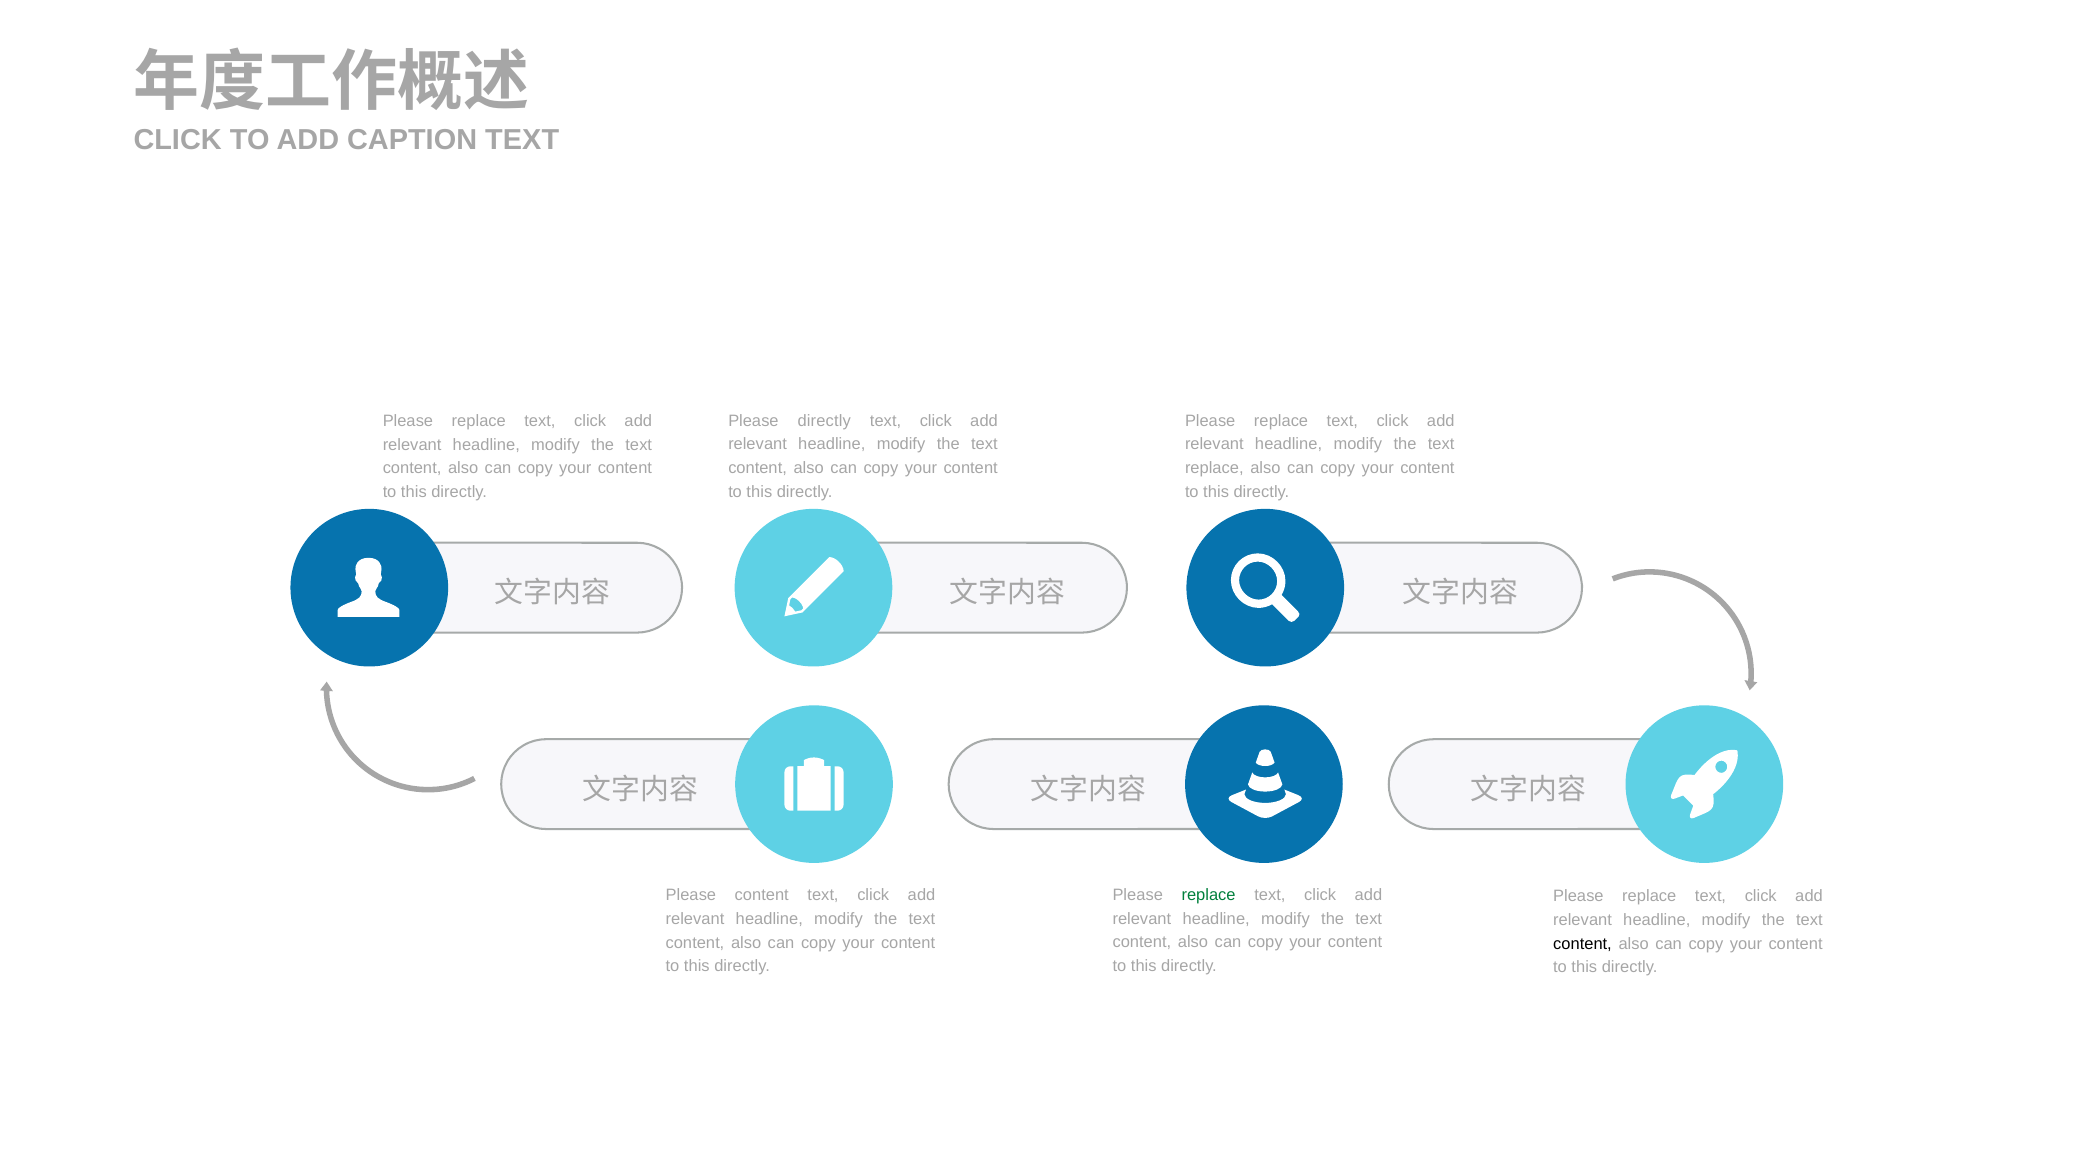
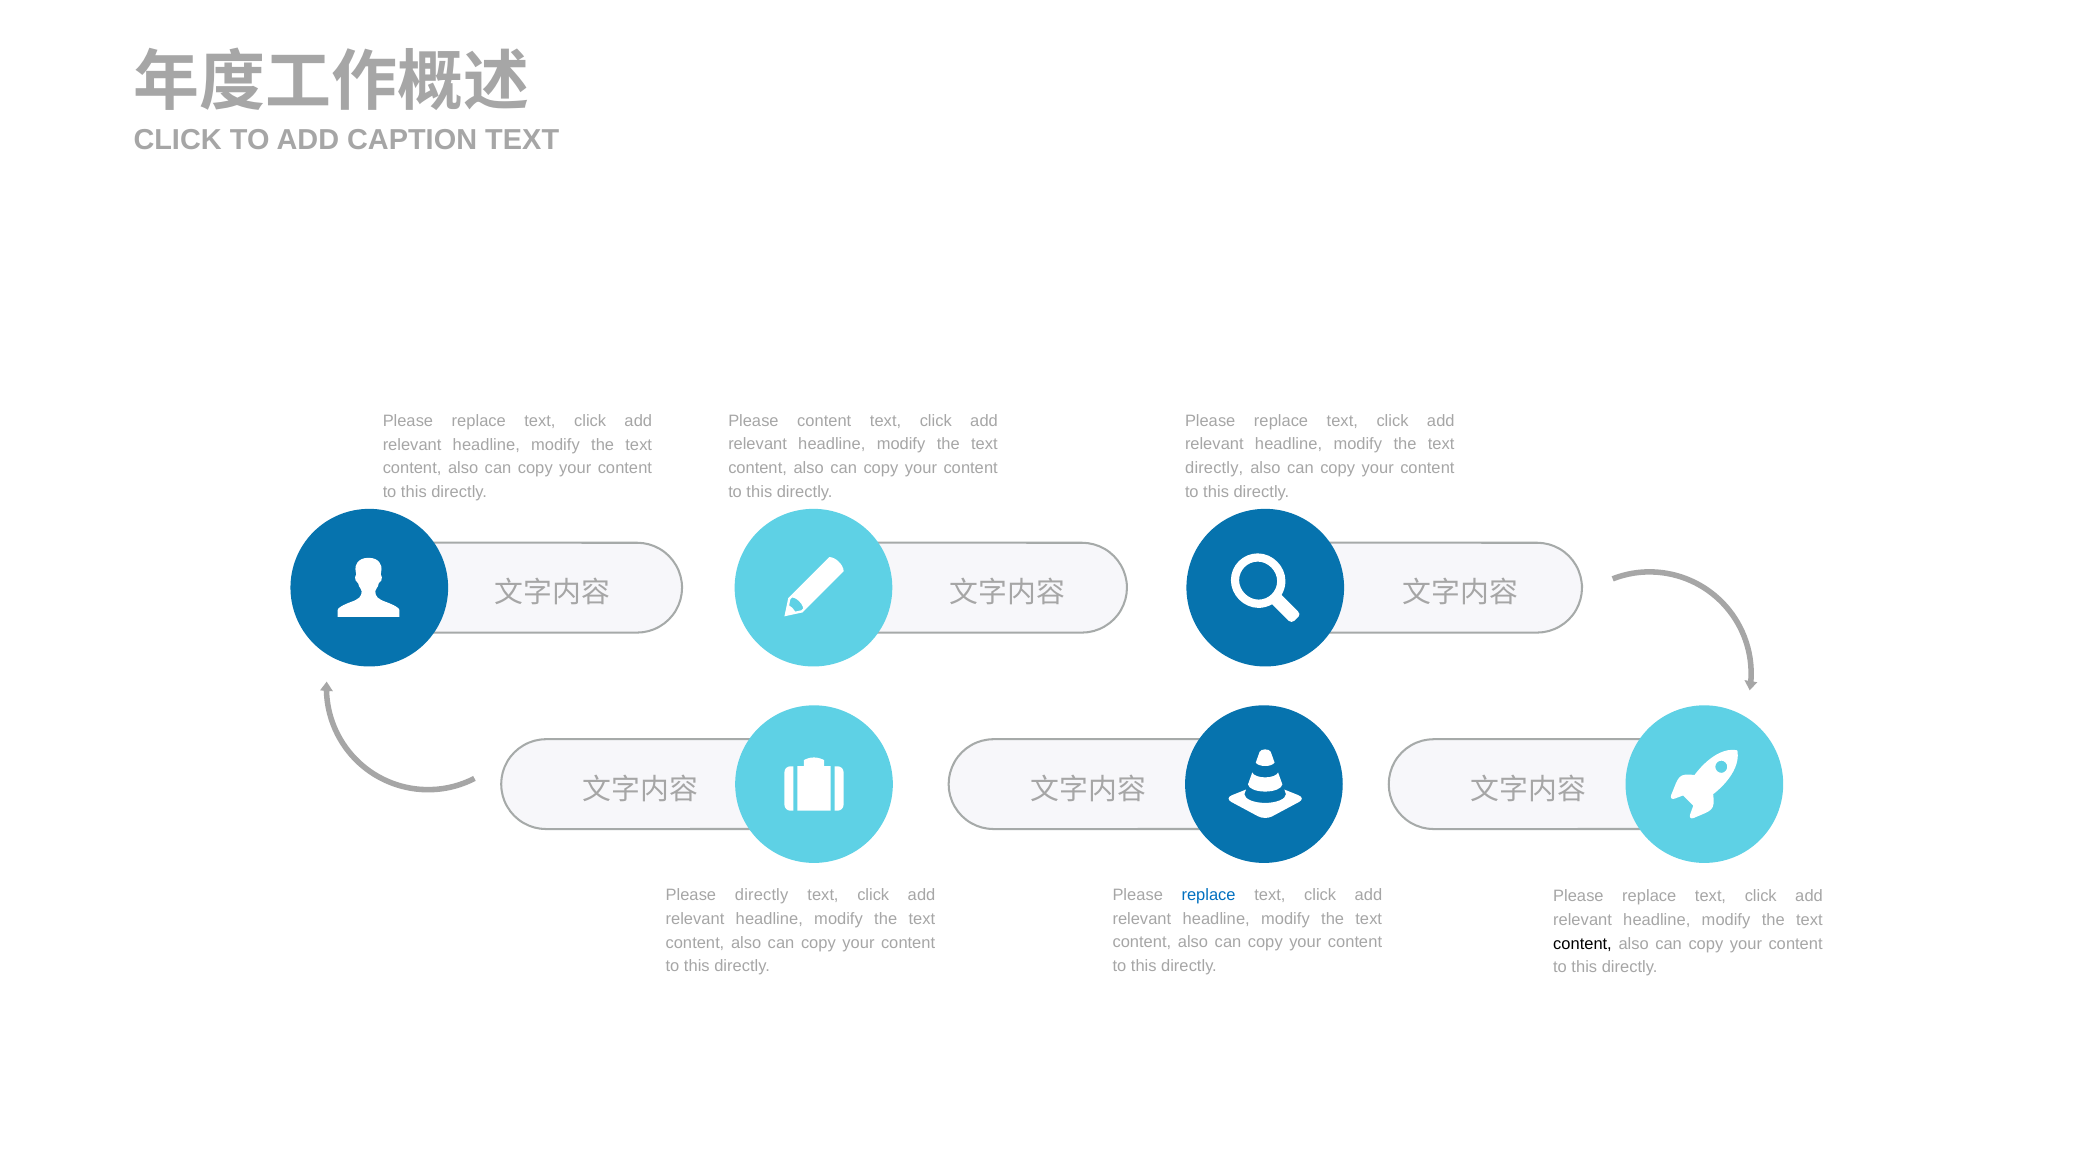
Please directly: directly -> content (824, 421)
replace: replace -> directly (1214, 468)
replace colour: green -> blue (1209, 895)
Please content: content -> directly (762, 896)
